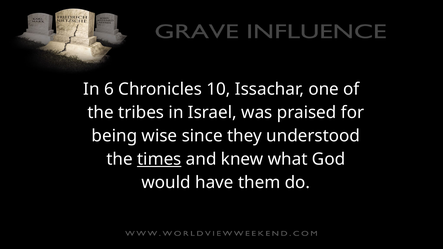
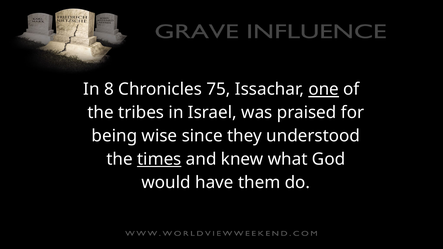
6: 6 -> 8 (109, 89)
10: 10 -> 75 (218, 89)
one underline: none -> present (324, 89)
